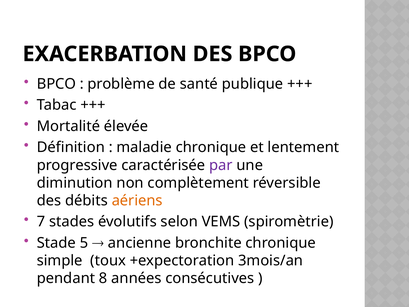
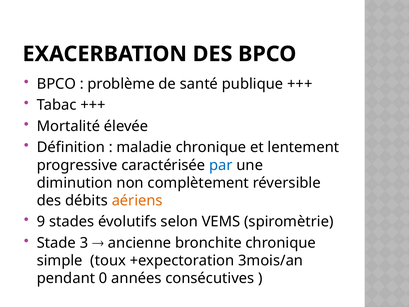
par colour: purple -> blue (221, 165)
7: 7 -> 9 (41, 222)
5: 5 -> 3 (84, 243)
8: 8 -> 0 (103, 278)
